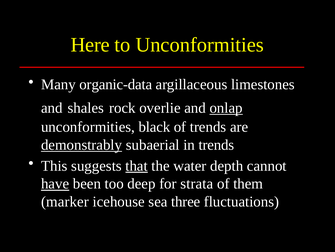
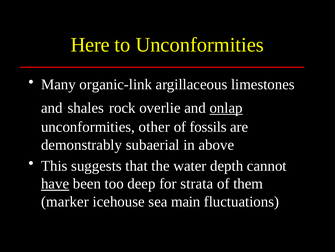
organic-data: organic-data -> organic-link (116, 84)
black: black -> other (154, 127)
of trends: trends -> fossils (208, 127)
demonstrably underline: present -> none (82, 145)
in trends: trends -> above (216, 145)
that underline: present -> none (137, 165)
three: three -> main (186, 201)
